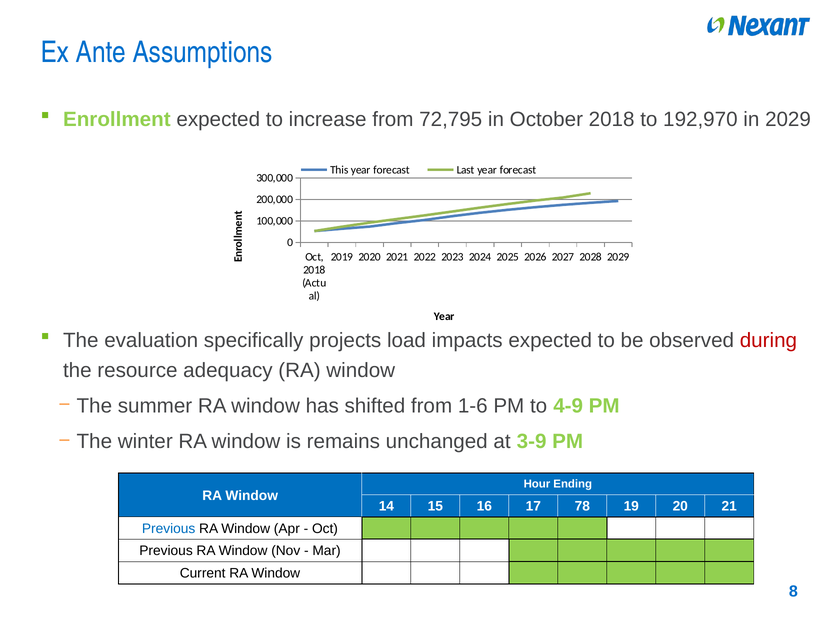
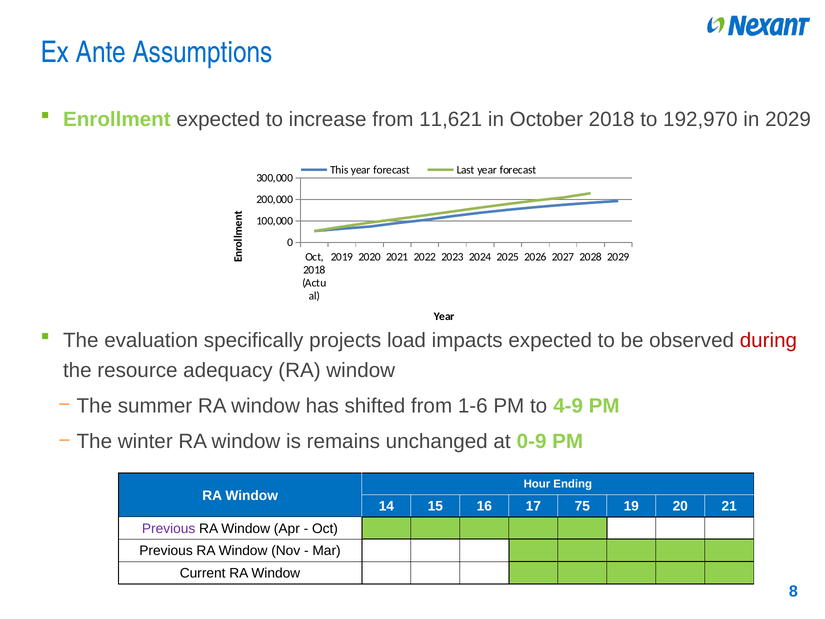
72,795: 72,795 -> 11,621 (451, 119)
3-9: 3-9 -> 0-9 (532, 441)
78: 78 -> 75 (582, 506)
Previous colour: blue -> purple (169, 528)
